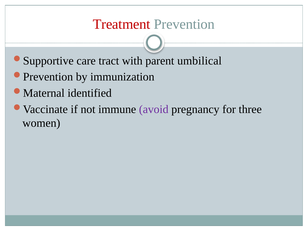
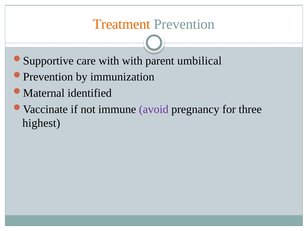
Treatment colour: red -> orange (122, 24)
care tract: tract -> with (109, 61)
women: women -> highest (41, 123)
